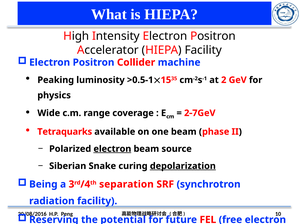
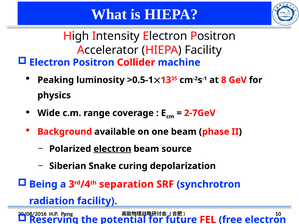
15: 15 -> 13 (166, 80)
at 2: 2 -> 8 (224, 80)
Tetraquarks: Tetraquarks -> Background (65, 132)
depolarization underline: present -> none (183, 166)
